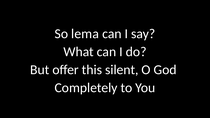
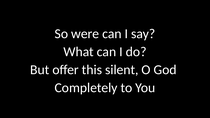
lema: lema -> were (85, 34)
